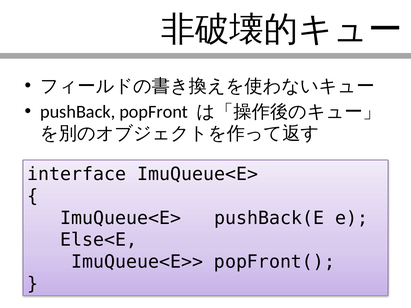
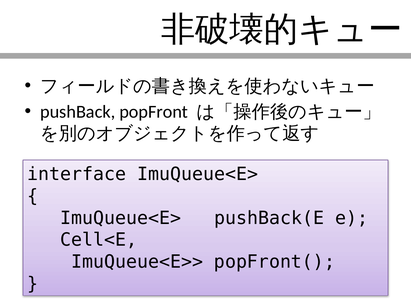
Else<E: Else<E -> Cell<E (99, 240)
